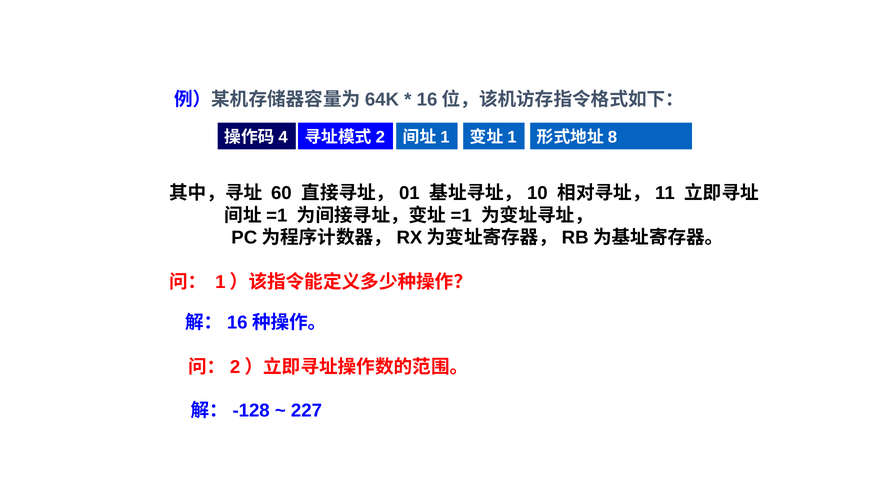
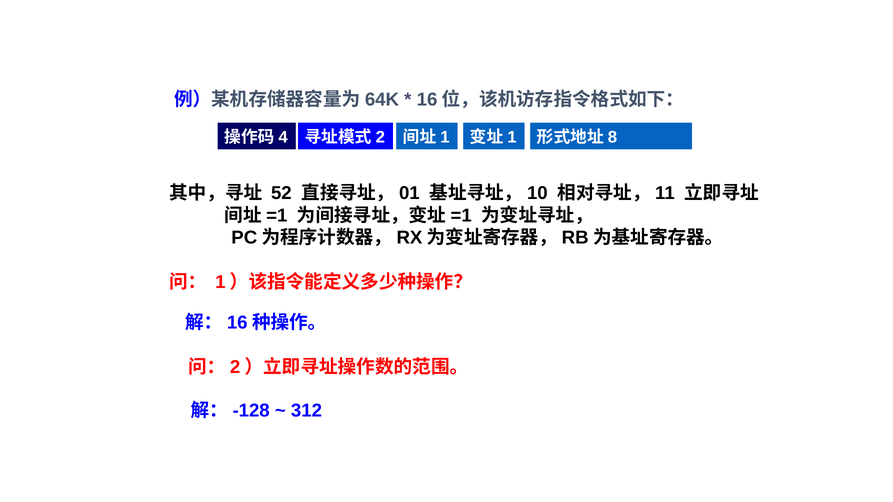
60: 60 -> 52 (281, 193)
227: 227 -> 312 (306, 411)
